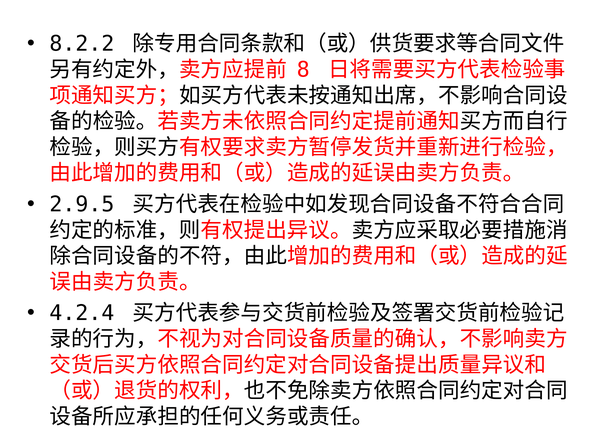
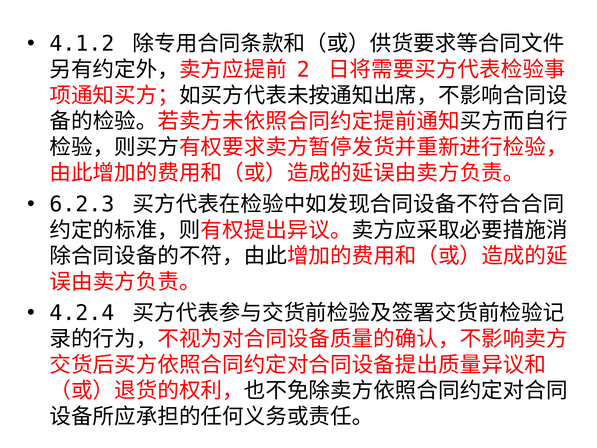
8.2.2: 8.2.2 -> 4.1.2 (82, 44)
8: 8 -> 2 (303, 70)
2.9.5: 2.9.5 -> 6.2.3 (82, 204)
